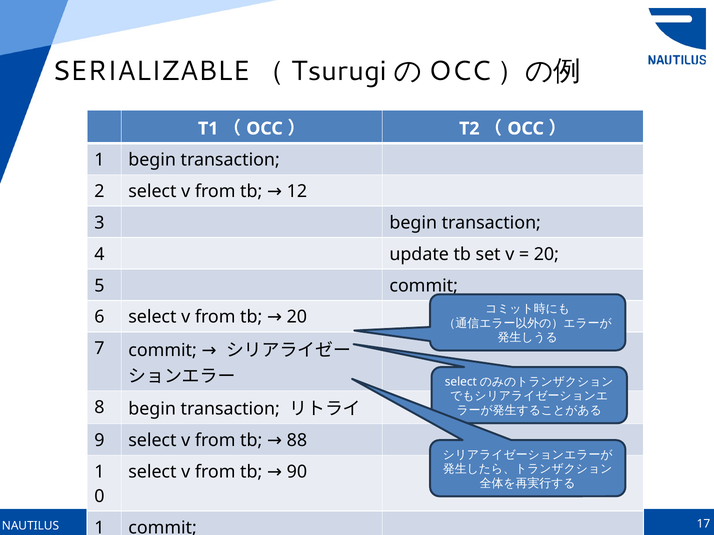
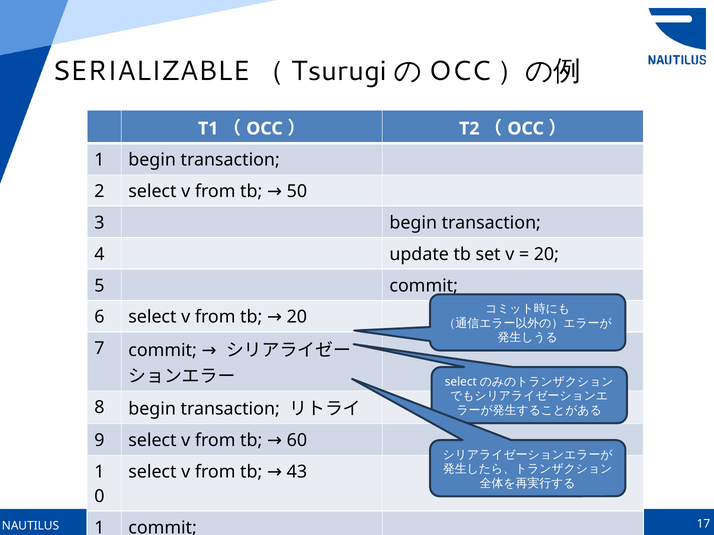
12: 12 -> 50 (297, 192)
88: 88 -> 60 (297, 441)
90: 90 -> 43 (297, 472)
